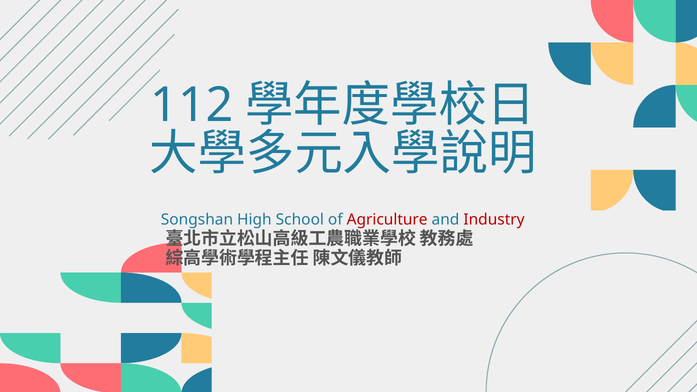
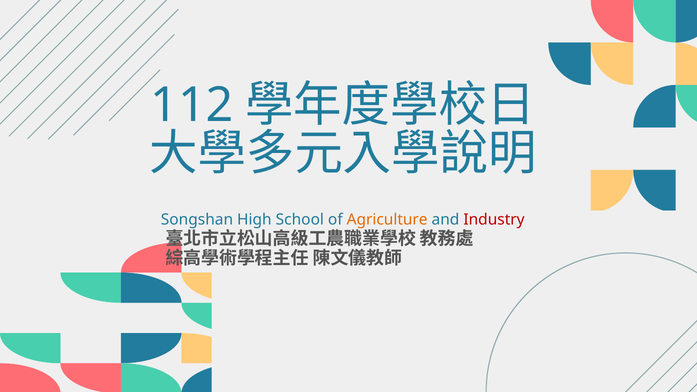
Agriculture colour: red -> orange (387, 220)
